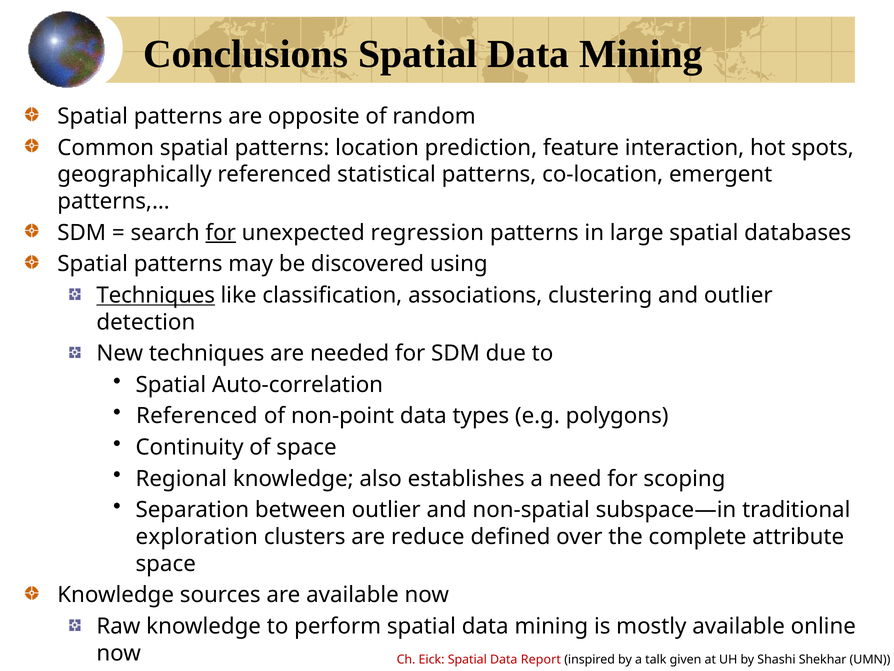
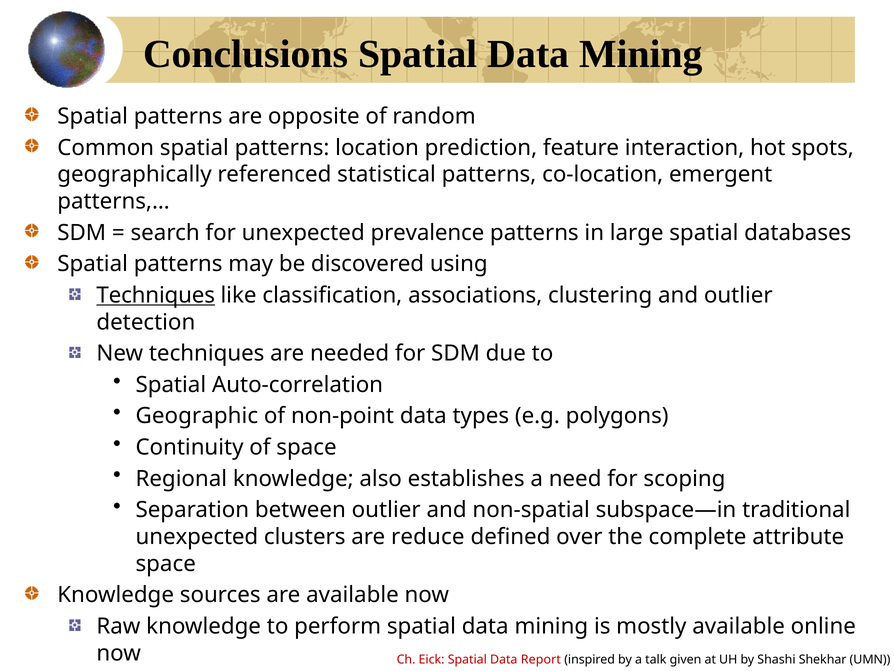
for underline: present -> none (221, 233)
regression: regression -> prevalence (427, 233)
Referenced: Referenced -> Geographic (197, 416)
exploration: exploration -> unexpected (197, 536)
